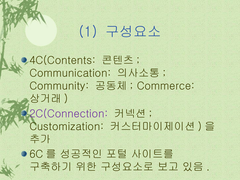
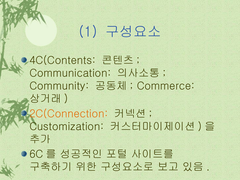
2C(Connection colour: purple -> orange (69, 114)
